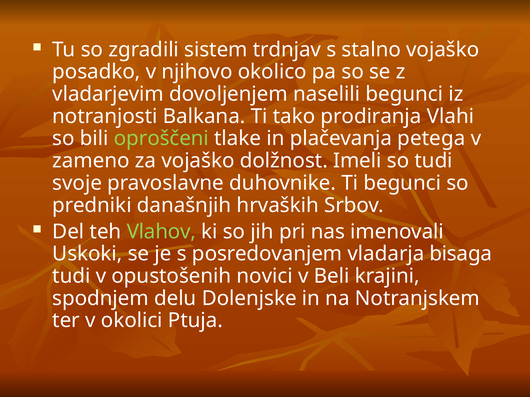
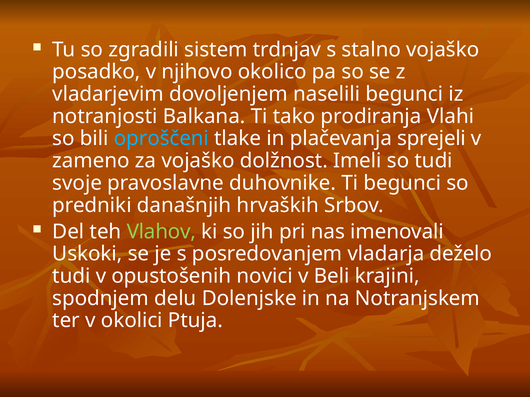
oproščeni colour: light green -> light blue (161, 139)
petega: petega -> sprejeli (431, 139)
bisaga: bisaga -> deželo (461, 254)
